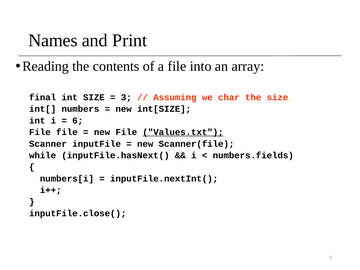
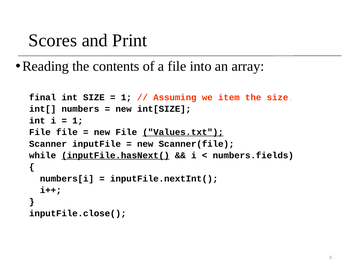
Names: Names -> Scores (53, 40)
3: 3 -> 1 (126, 97)
char: char -> item (229, 97)
6: 6 -> 1 (78, 121)
inputFile.hasNext( underline: none -> present (116, 155)
